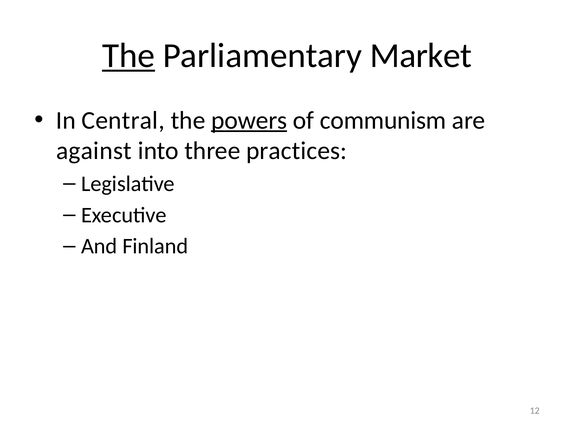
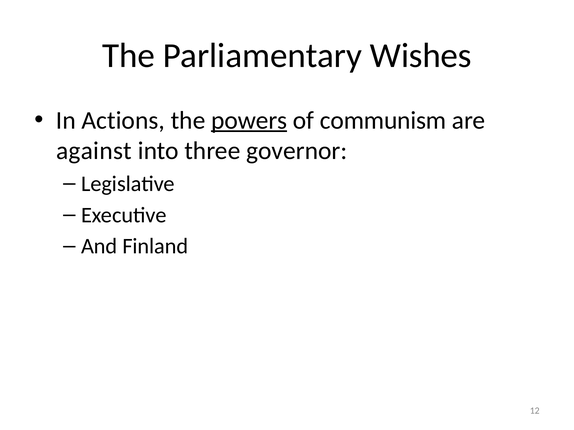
The underline: present -> none (129, 56)
Market: Market -> Wishes (421, 56)
Central: Central -> Actions (123, 120)
practices: practices -> governor (297, 151)
